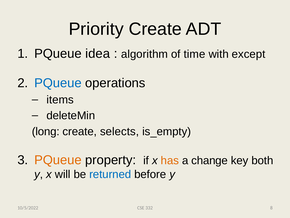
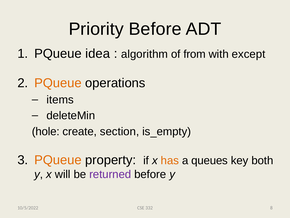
Priority Create: Create -> Before (155, 29)
time: time -> from (195, 54)
PQueue colour: blue -> orange (58, 83)
long: long -> hole (46, 131)
selects: selects -> section (120, 131)
change: change -> queues (210, 160)
returned colour: blue -> purple (110, 174)
